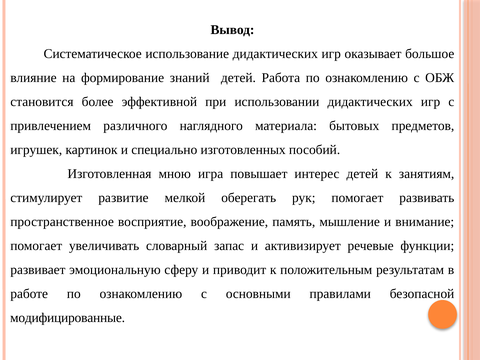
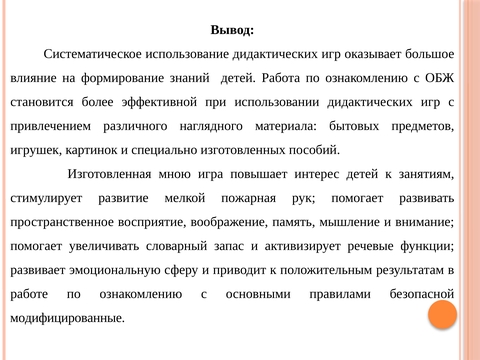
оберегать: оберегать -> пожарная (249, 198)
